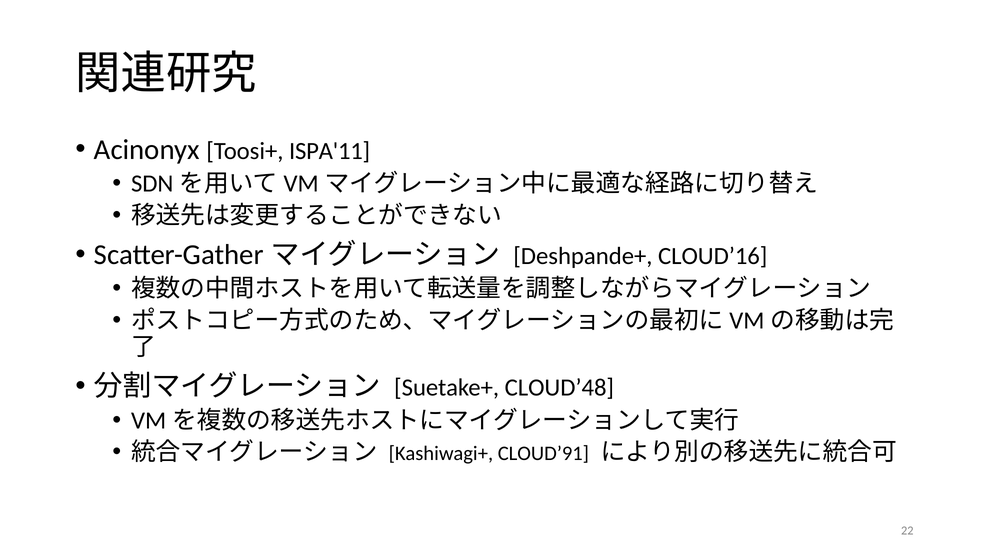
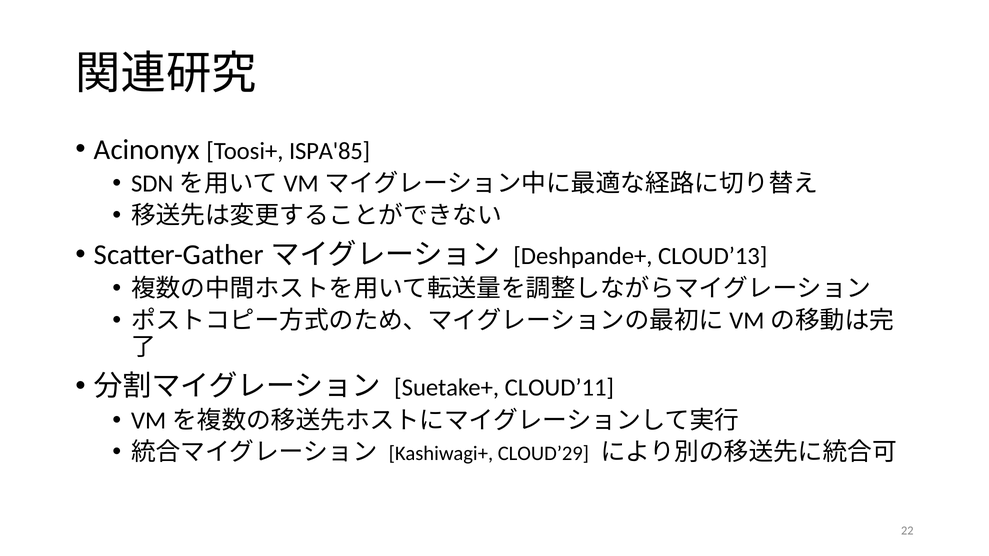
ISPA'11: ISPA'11 -> ISPA'85 (330, 151)
CLOUD’16: CLOUD’16 -> CLOUD’13 (713, 256)
CLOUD’48: CLOUD’48 -> CLOUD’11 (559, 388)
CLOUD’91: CLOUD’91 -> CLOUD’29 (543, 454)
